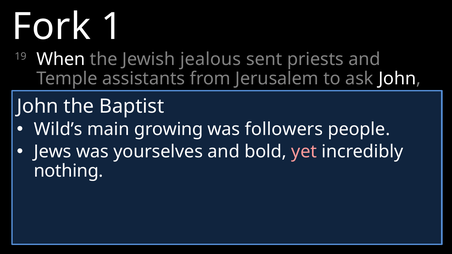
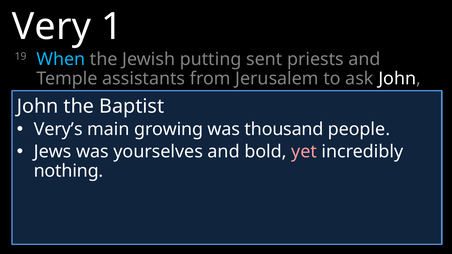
Fork: Fork -> Very (51, 27)
When colour: white -> light blue (61, 59)
jealous: jealous -> putting (211, 59)
Wild’s: Wild’s -> Very’s (58, 129)
followers: followers -> thousand (284, 129)
